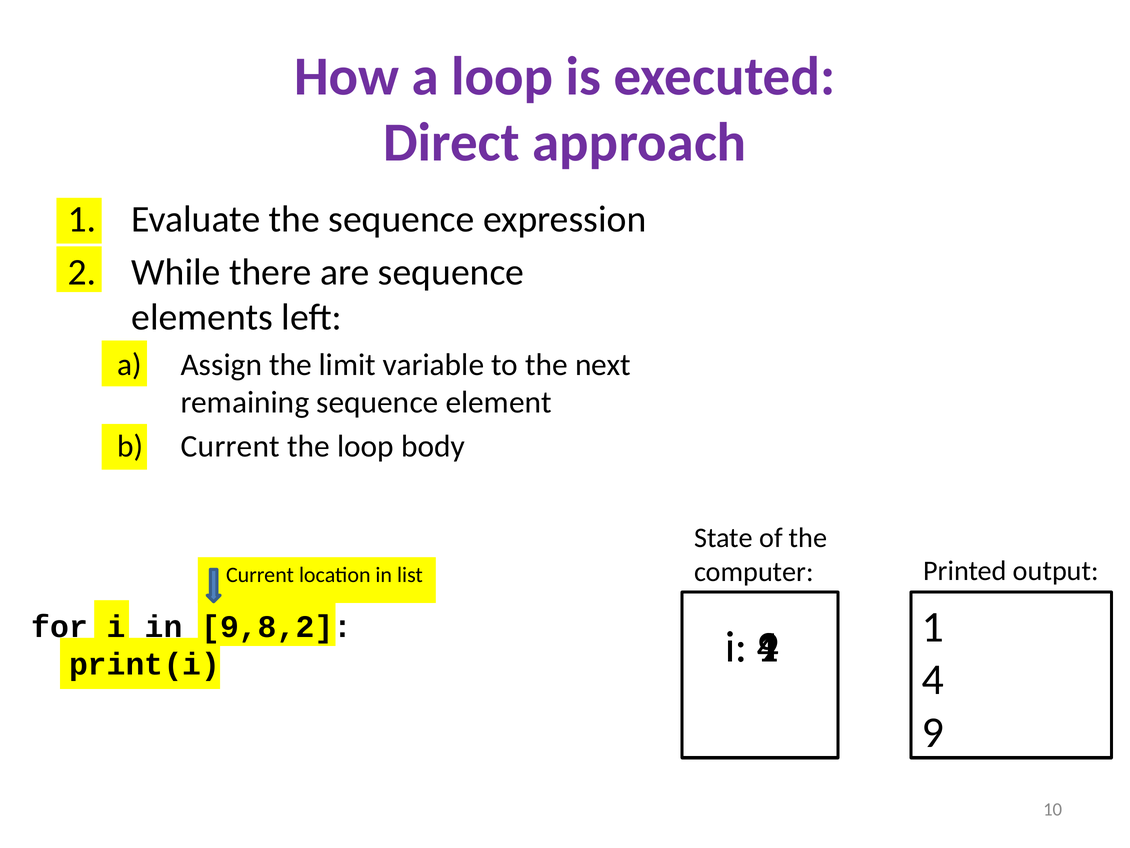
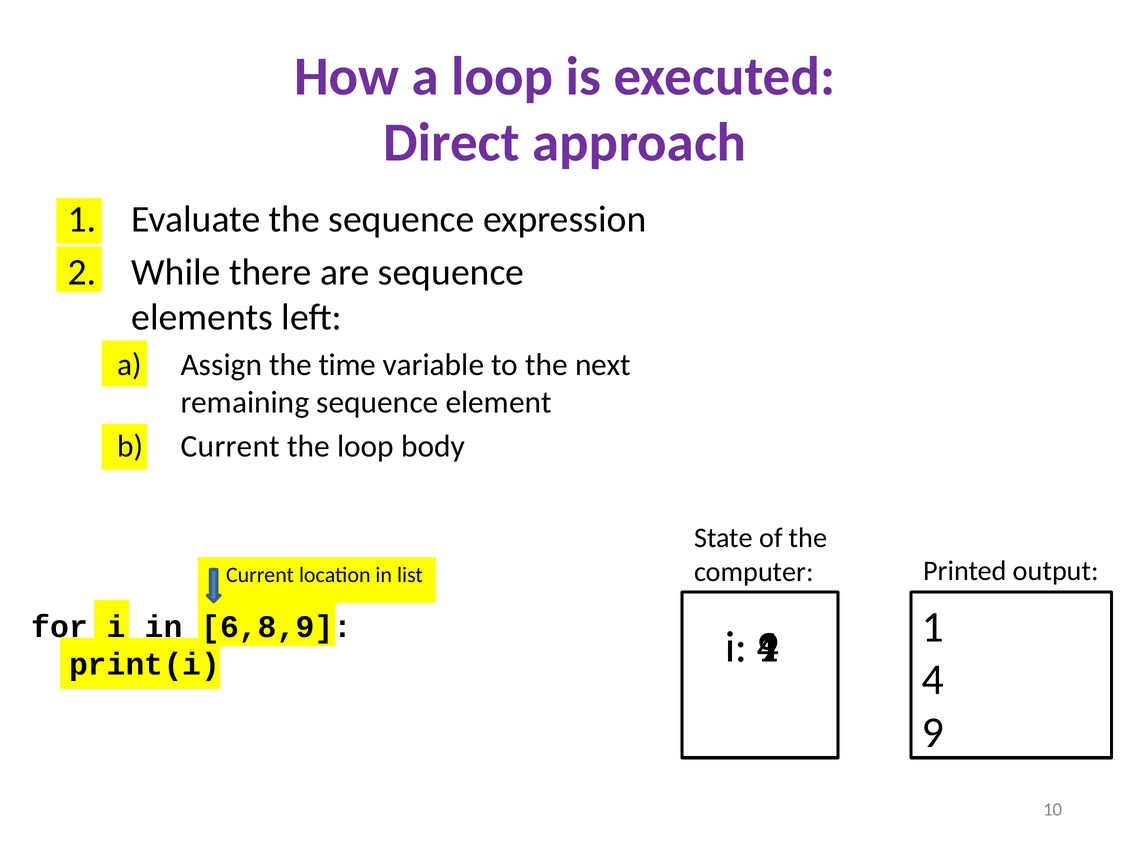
limit: limit -> time (347, 364)
9,8,2: 9,8,2 -> 6,8,9 (277, 626)
